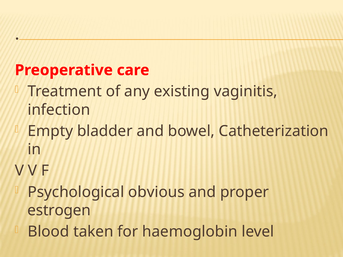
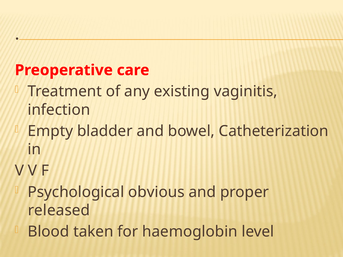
estrogen: estrogen -> released (59, 210)
